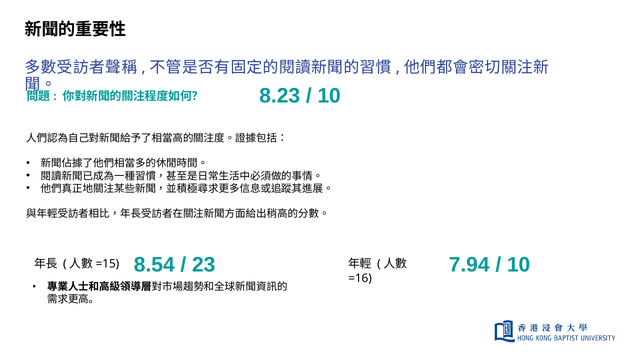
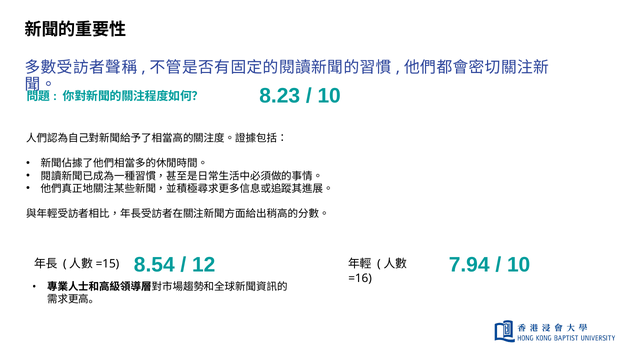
23: 23 -> 12 (204, 265)
